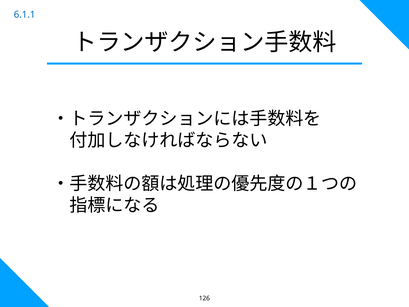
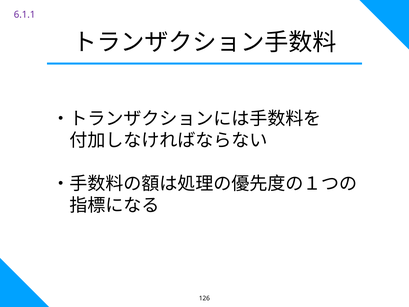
6.1.1 colour: blue -> purple (25, 15)
